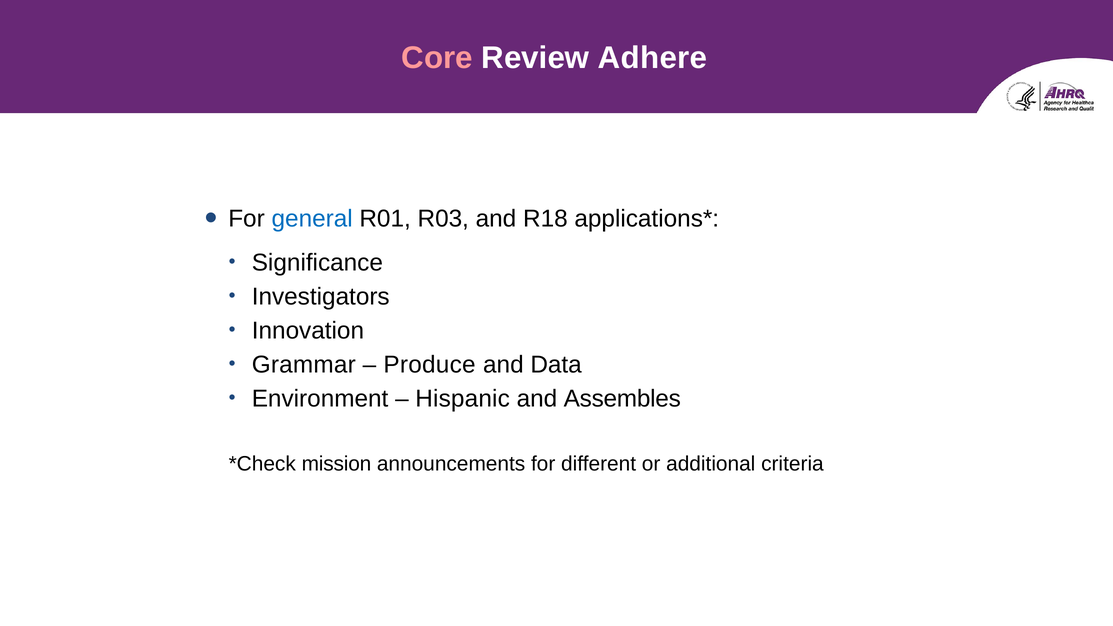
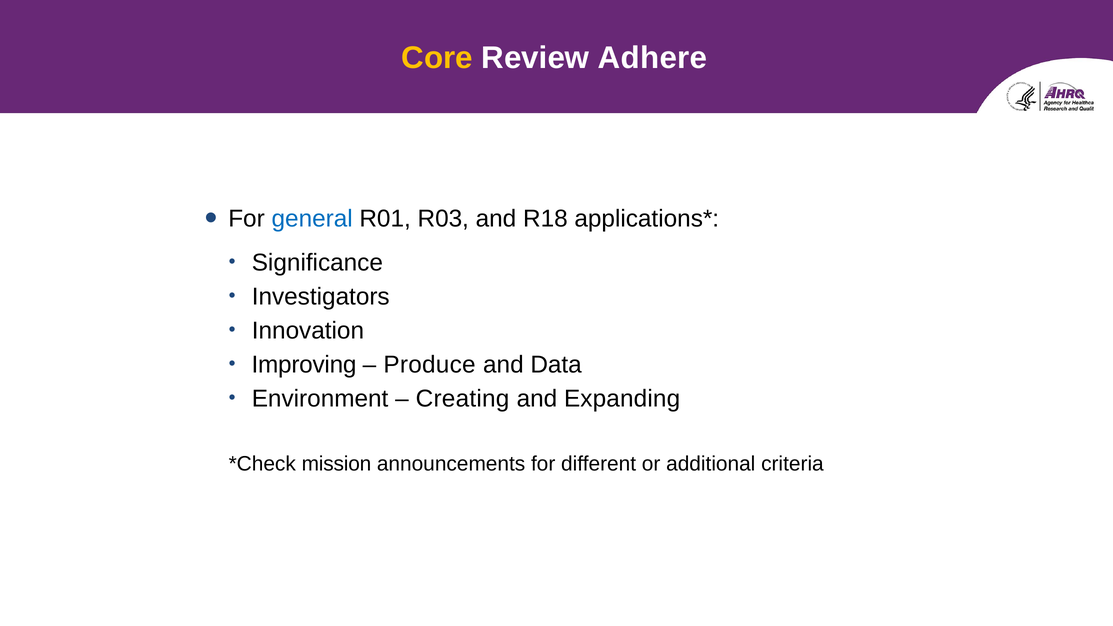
Core colour: pink -> yellow (437, 58)
Grammar: Grammar -> Improving (304, 365)
Hispanic: Hispanic -> Creating (463, 399)
Assembles: Assembles -> Expanding (622, 399)
